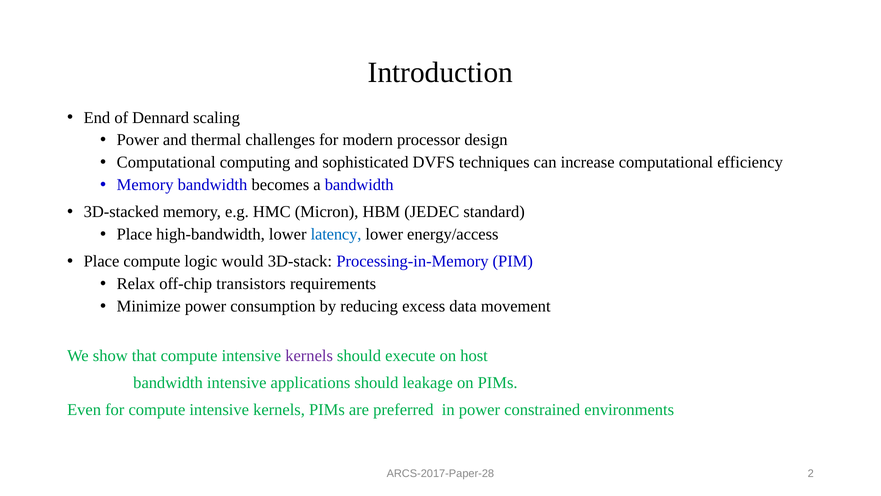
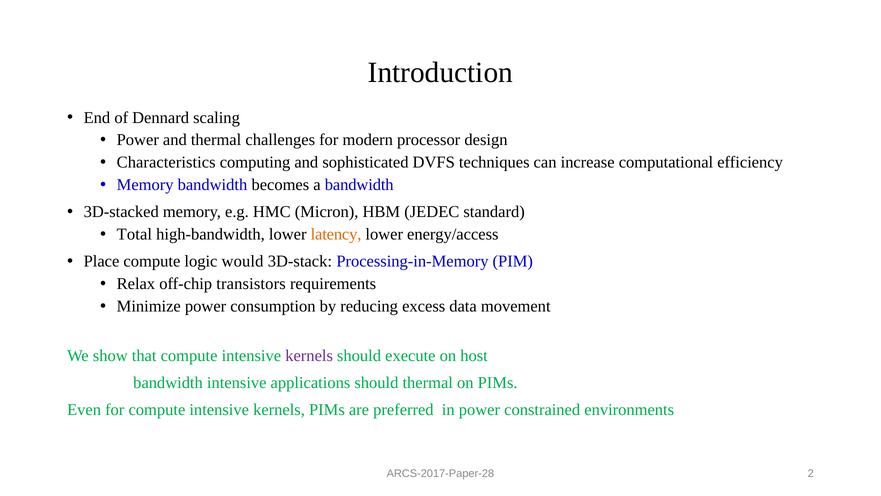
Computational: Computational -> Characteristics (166, 162)
Place: Place -> Total (134, 234)
latency colour: blue -> orange (336, 234)
should leakage: leakage -> thermal (428, 383)
